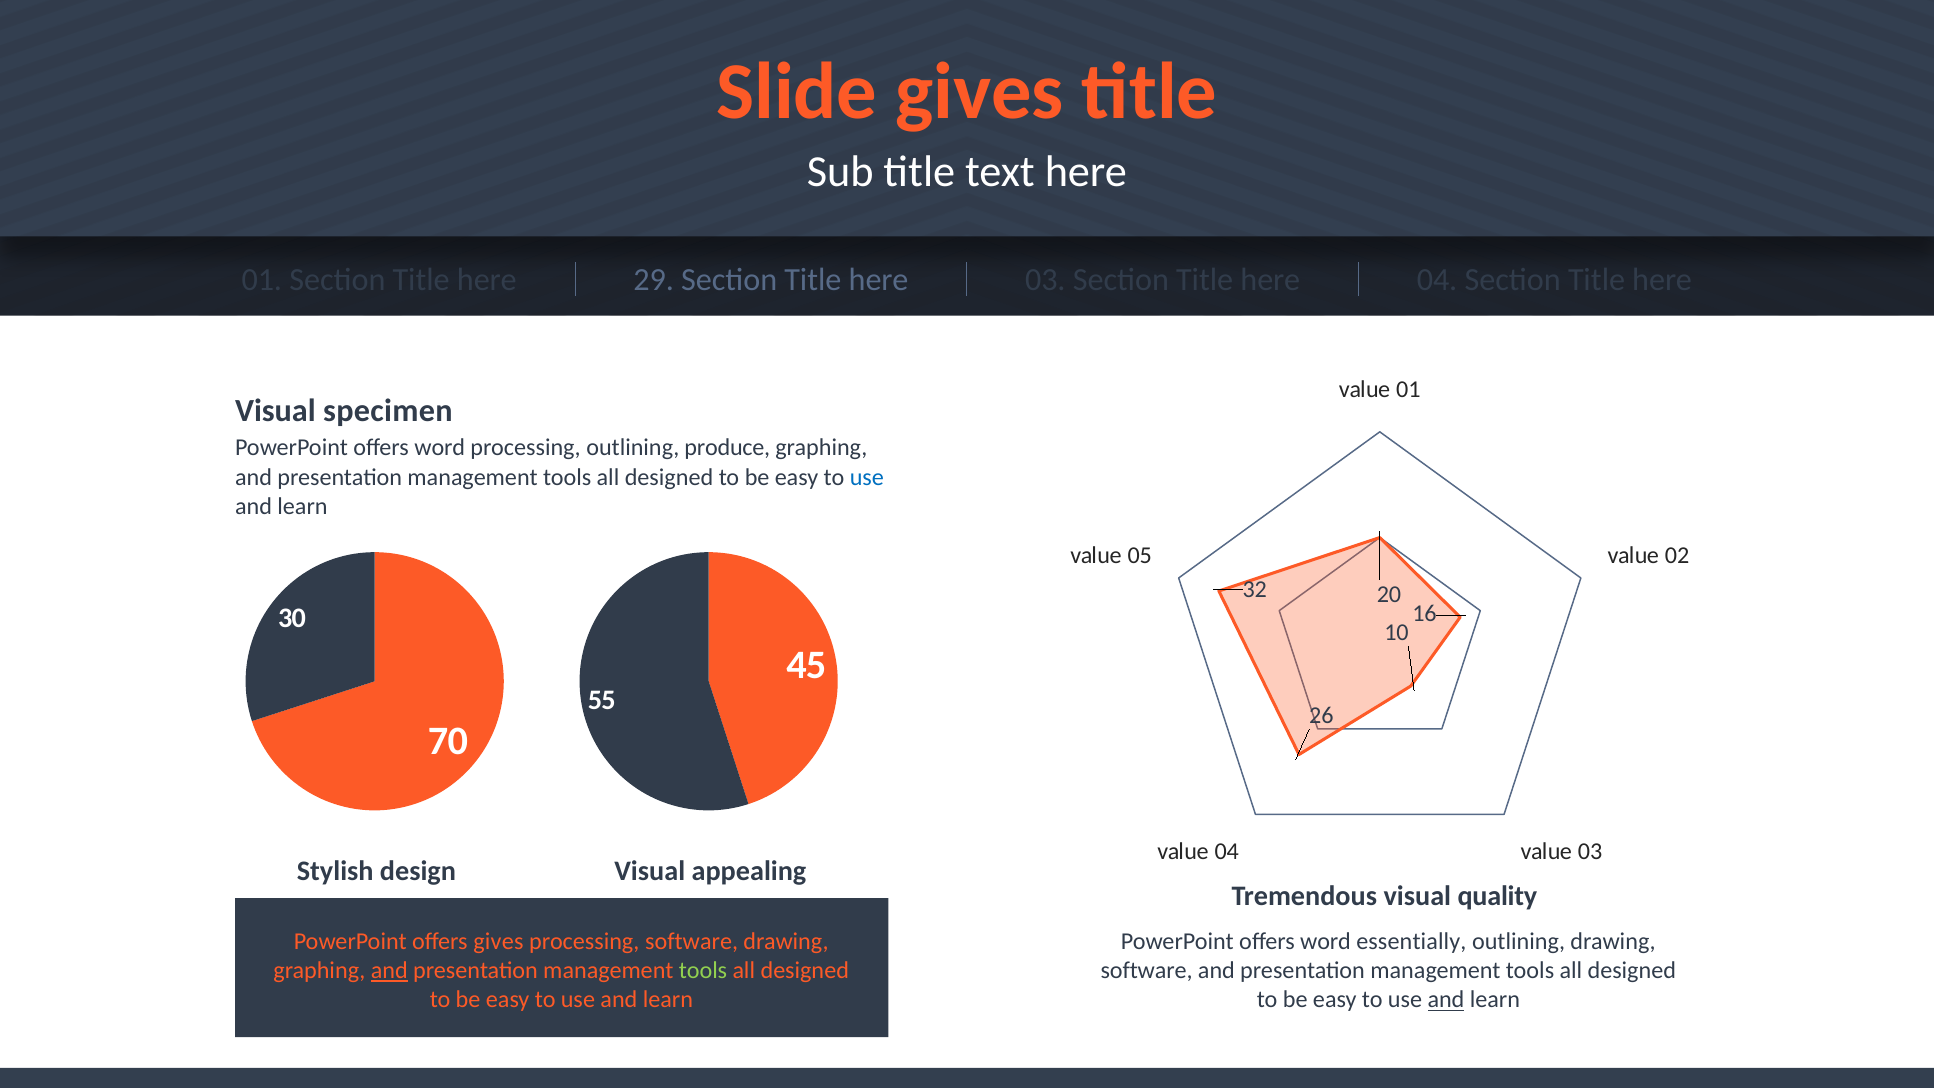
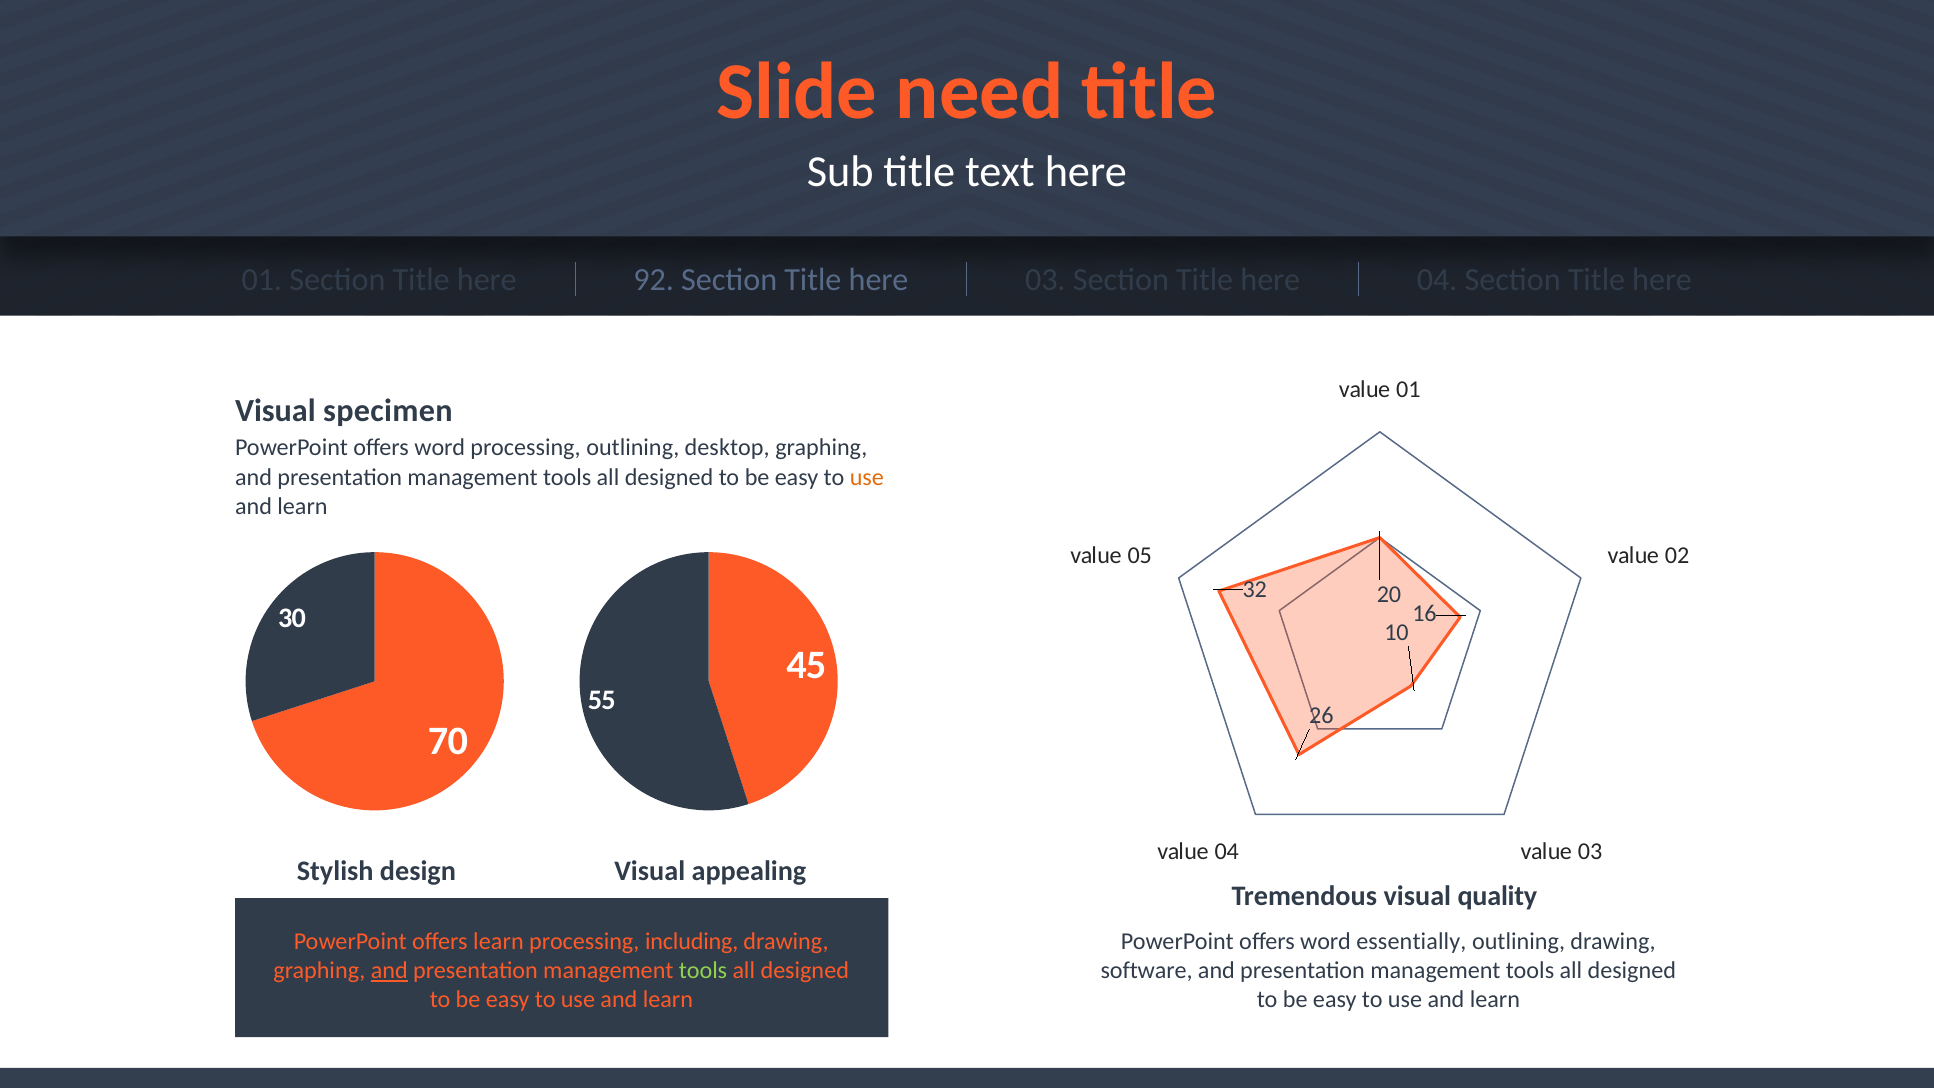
Slide gives: gives -> need (980, 92)
29: 29 -> 92 (654, 280)
produce: produce -> desktop (727, 448)
use colour: blue -> orange (867, 477)
offers gives: gives -> learn (498, 942)
processing software: software -> including (692, 942)
and underline: present -> none (1446, 1000)
